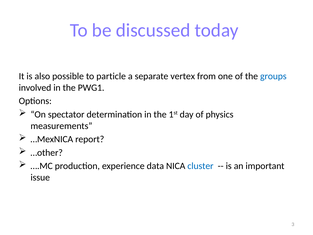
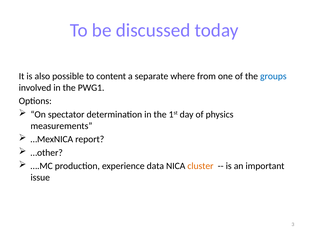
particle: particle -> content (111, 76)
vertex: vertex -> where (183, 76)
cluster colour: blue -> orange (200, 166)
